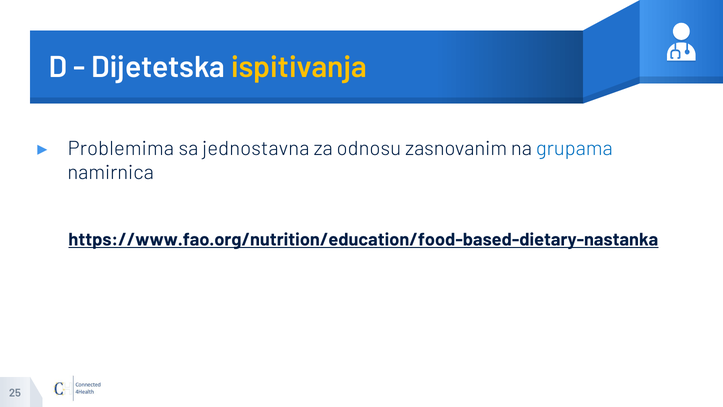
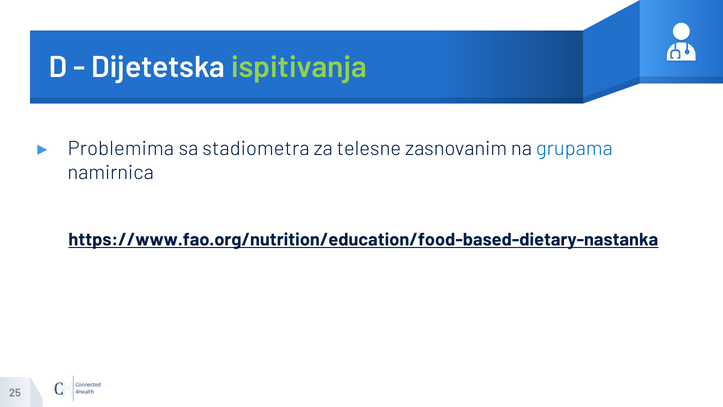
ispitivanja colour: yellow -> light green (299, 67)
jednostavna: jednostavna -> stadiometra (256, 148)
odnosu: odnosu -> telesne (369, 148)
